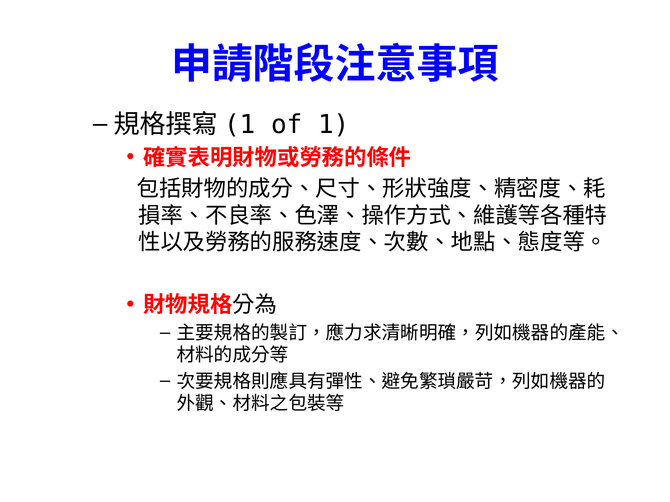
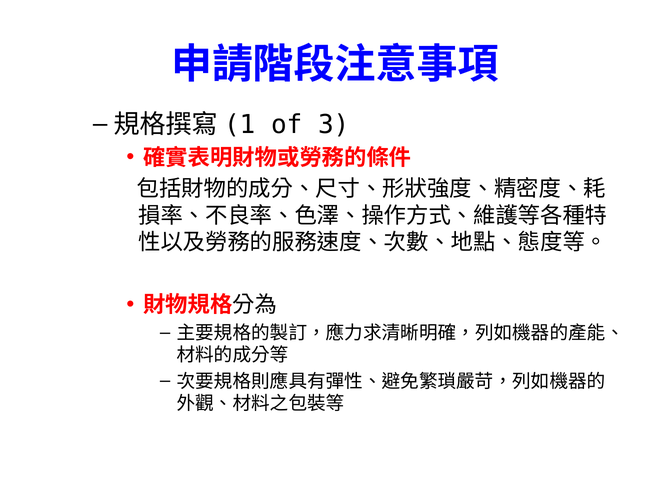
1: 1 -> 3 (334, 125)
